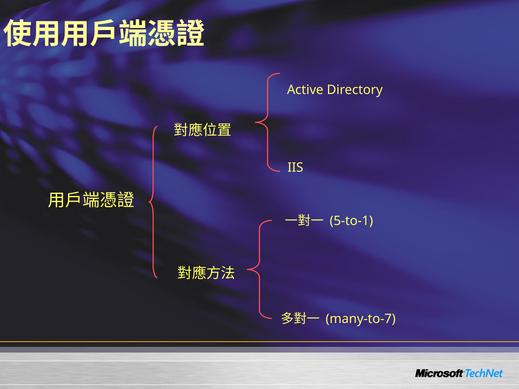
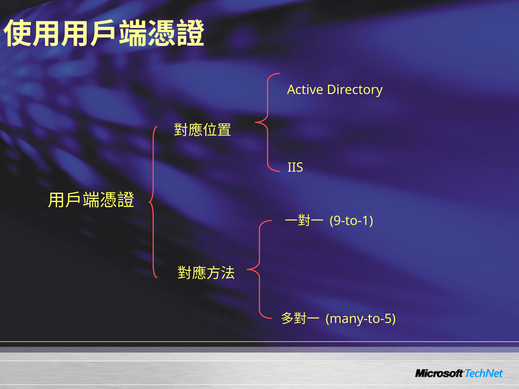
5-to-1: 5-to-1 -> 9-to-1 (351, 221)
many-to-7: many-to-7 -> many-to-5 (361, 319)
